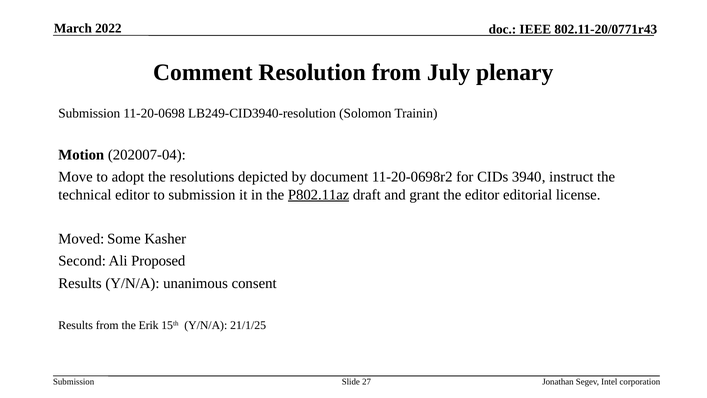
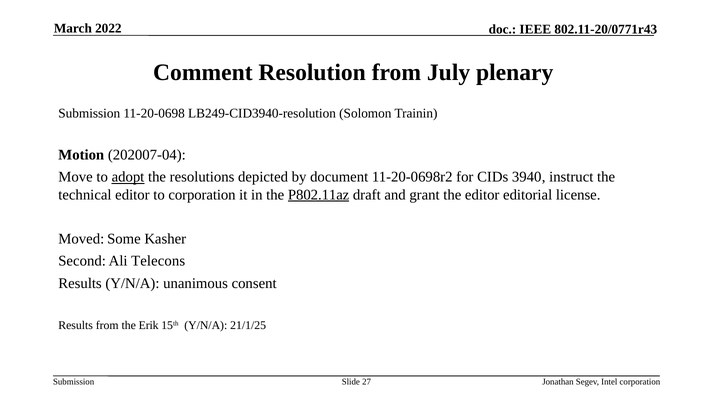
adopt underline: none -> present (128, 177)
to submission: submission -> corporation (202, 195)
Proposed: Proposed -> Telecons (158, 261)
